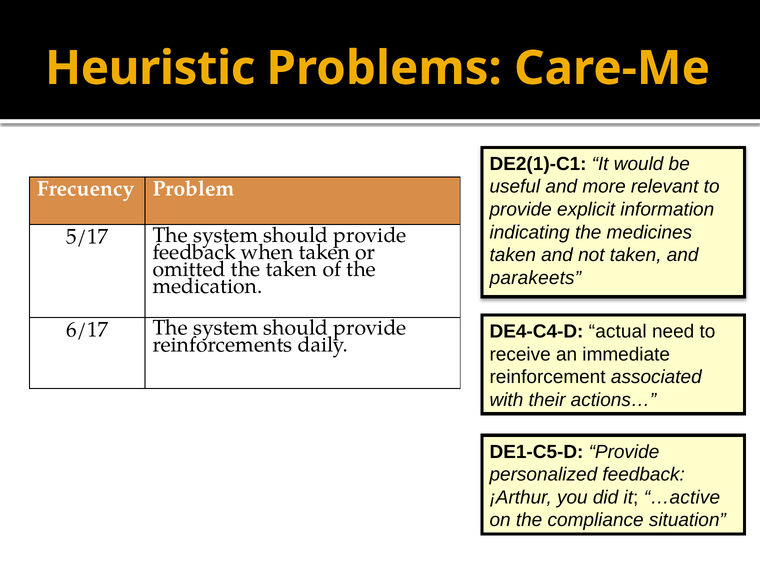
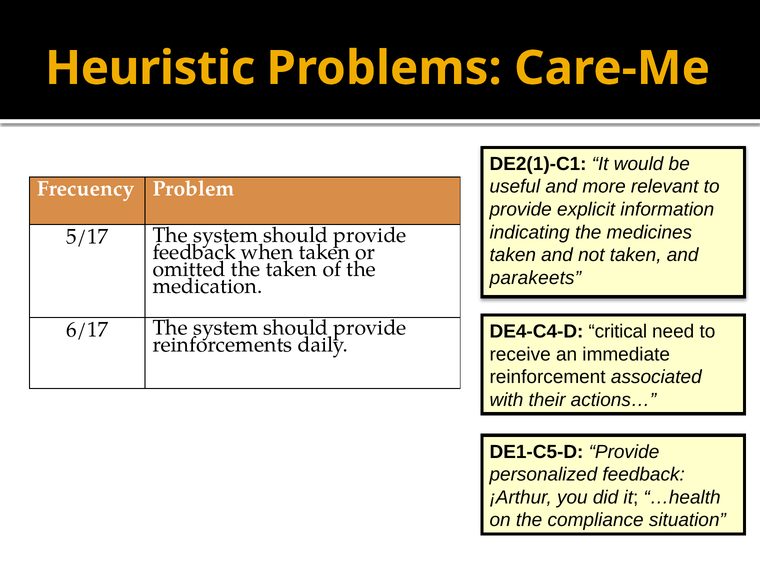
actual: actual -> critical (618, 332)
…active: …active -> …health (682, 497)
